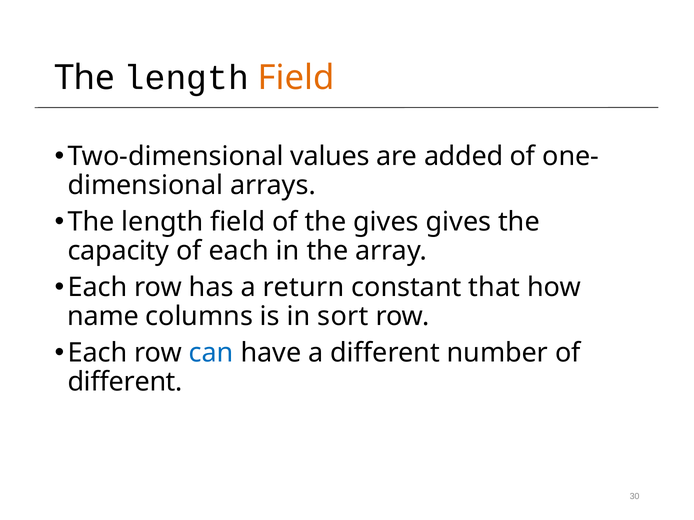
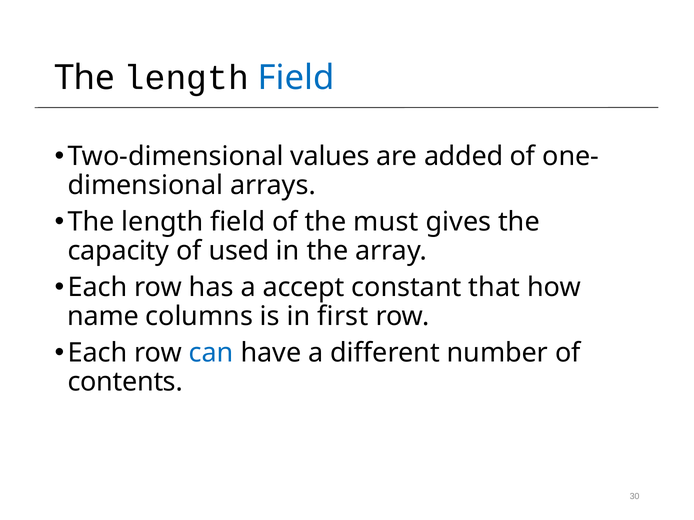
Field colour: orange -> blue (296, 78)
the gives: gives -> must (386, 222)
of each: each -> used (239, 251)
return: return -> accept (304, 288)
sort: sort -> first (343, 317)
different: different -> contents (125, 382)
